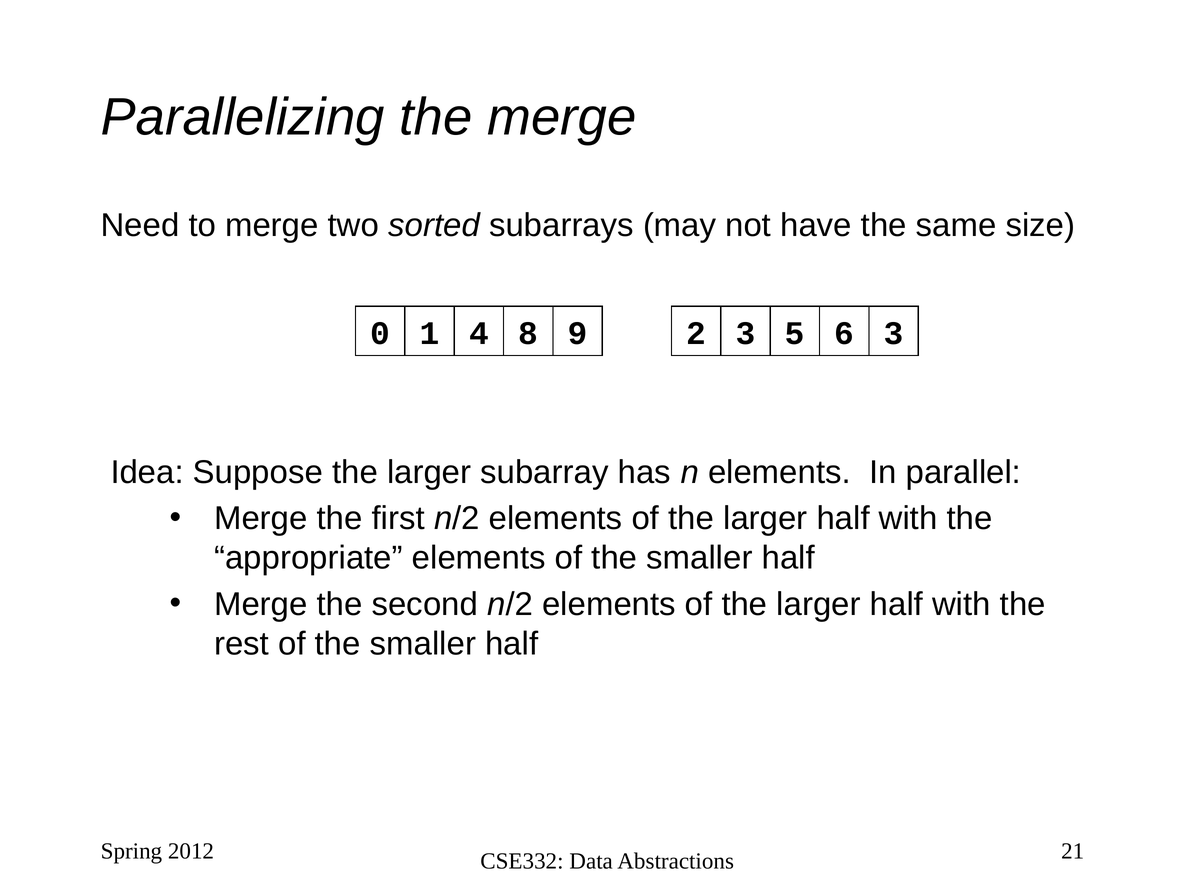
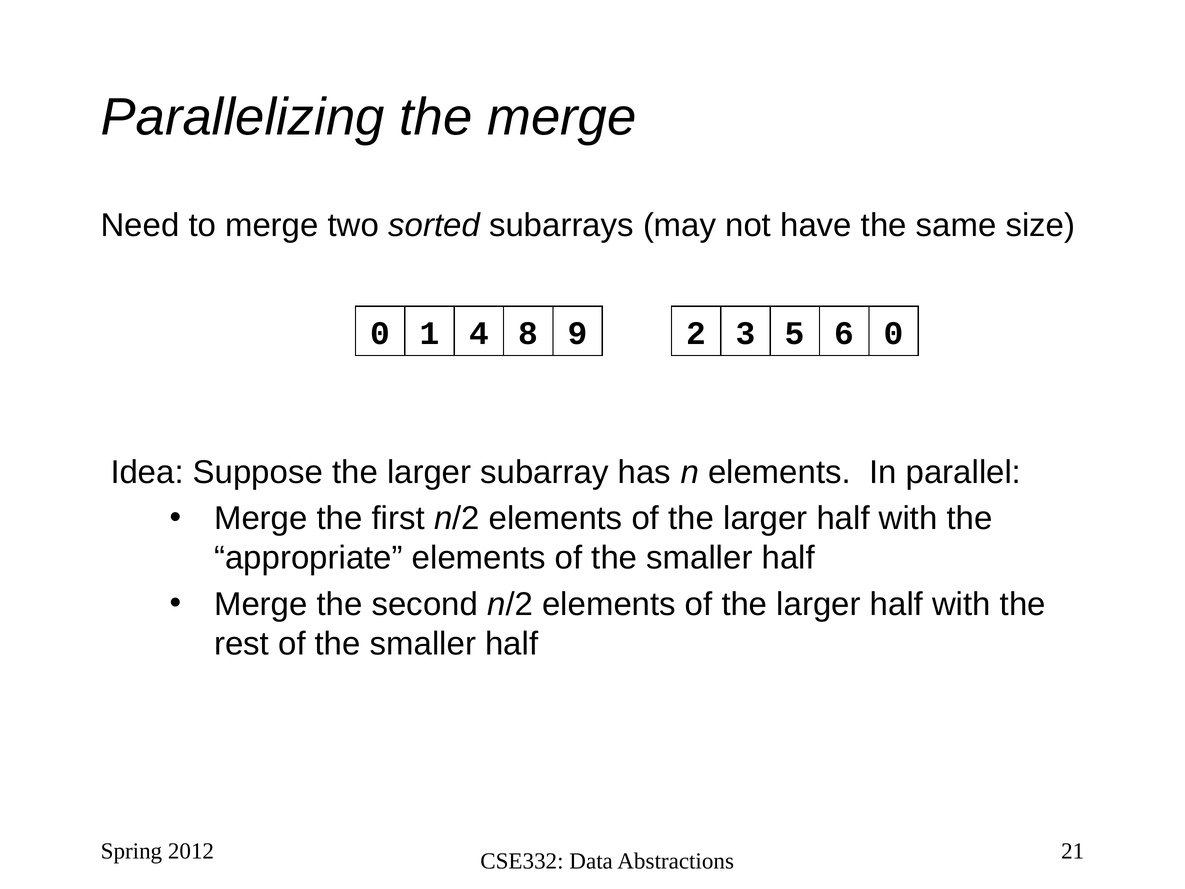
6 3: 3 -> 0 (894, 333)
